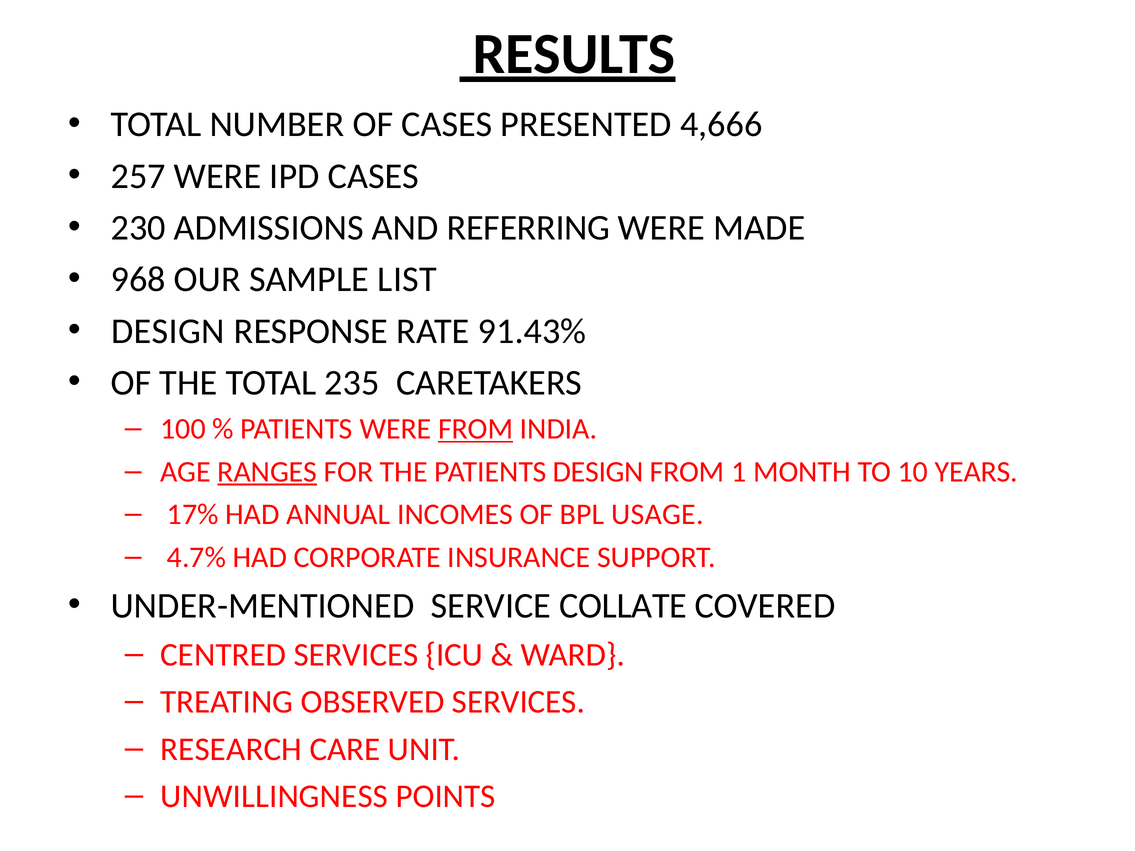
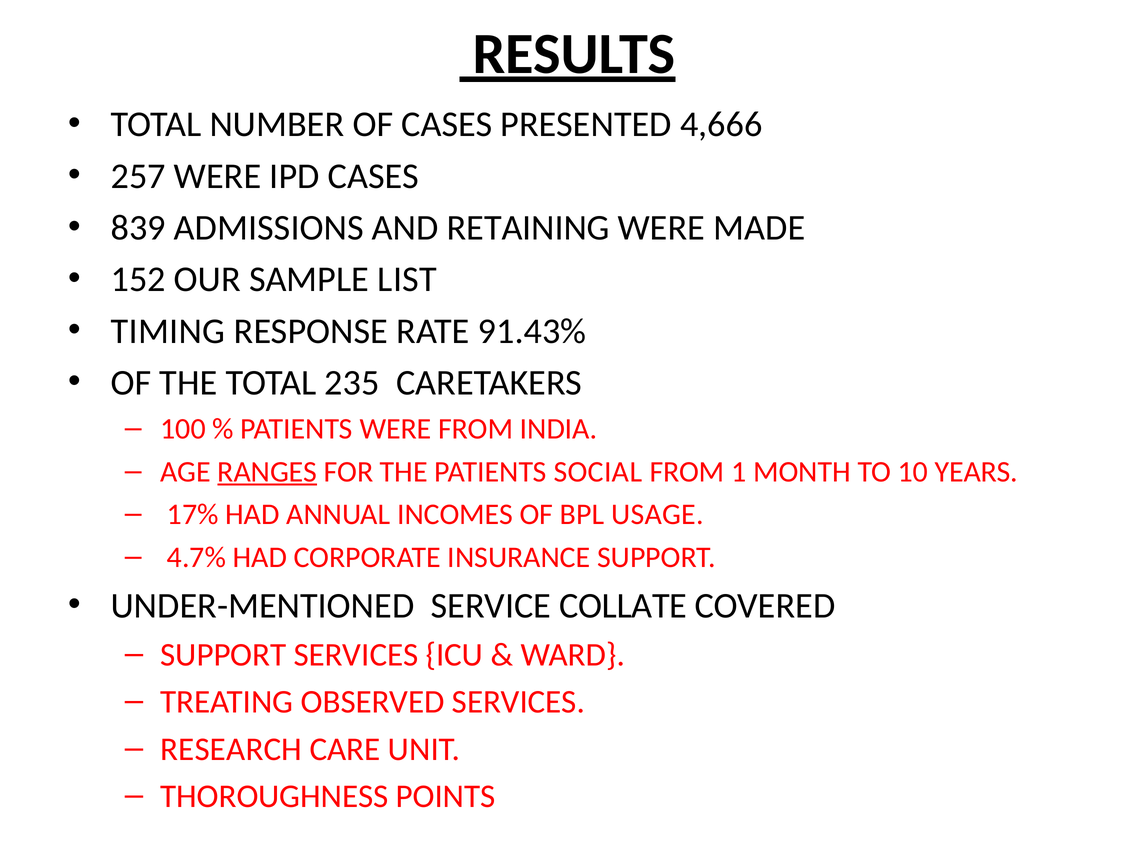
230: 230 -> 839 (138, 228)
REFERRING: REFERRING -> RETAINING (528, 228)
968: 968 -> 152 (138, 280)
DESIGN: DESIGN -> TIMING (168, 331)
FROM underline: present -> none (476, 429)
PATIENTS DESIGN: DESIGN -> SOCIAL (598, 472)
CENTRED: CENTRED -> SUPPORT (223, 655)
UNWILLINGNESS: UNWILLINGNESS -> THOROUGHNESS (274, 797)
